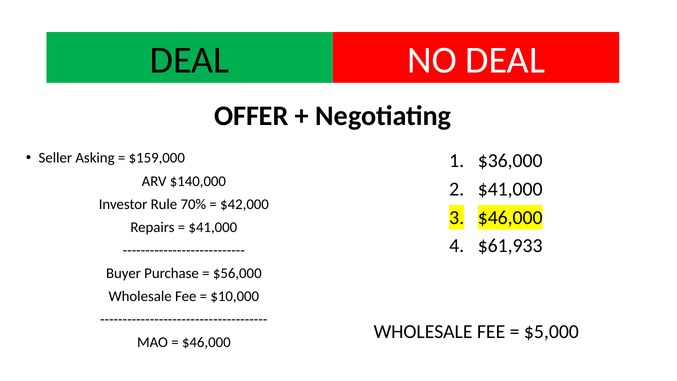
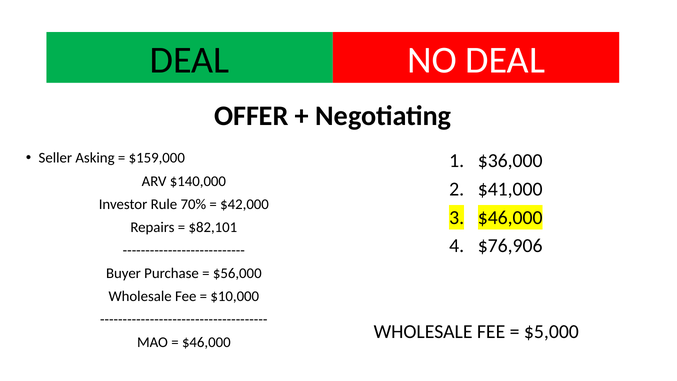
$41,000: $41,000 -> $82,101 (213, 227)
$61,933: $61,933 -> $76,906 (510, 246)
